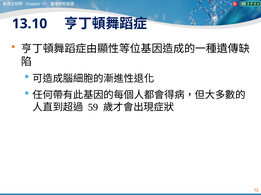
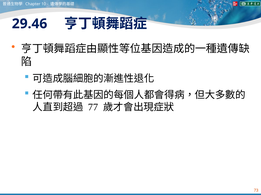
13.10: 13.10 -> 29.46 (30, 24)
59: 59 -> 77 (93, 108)
